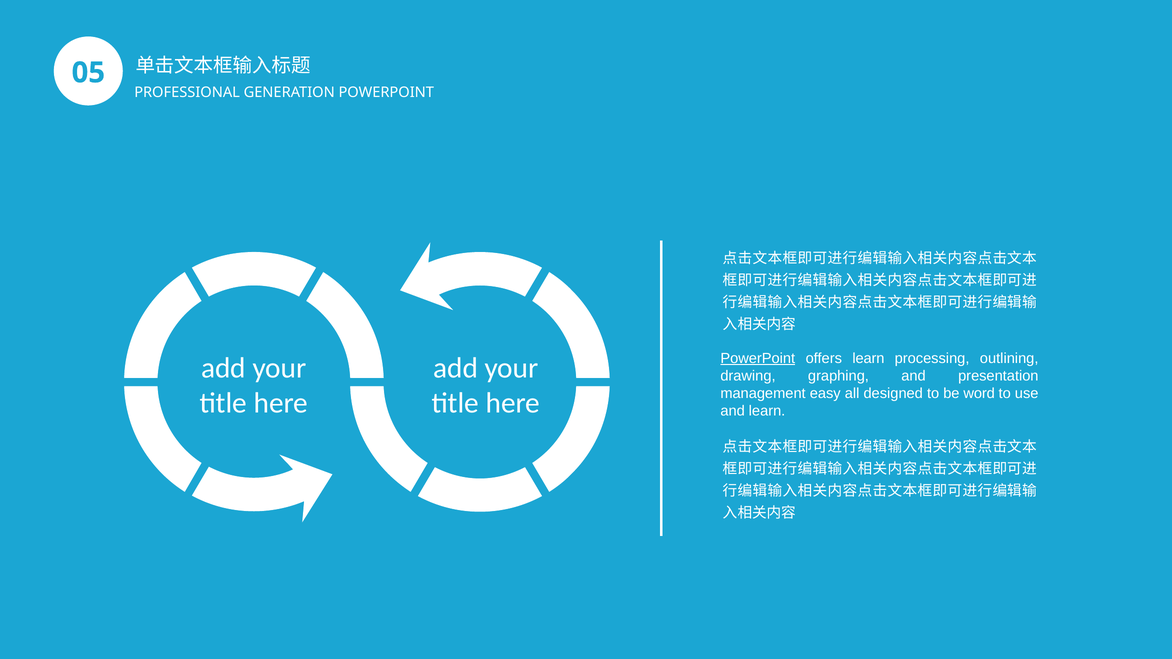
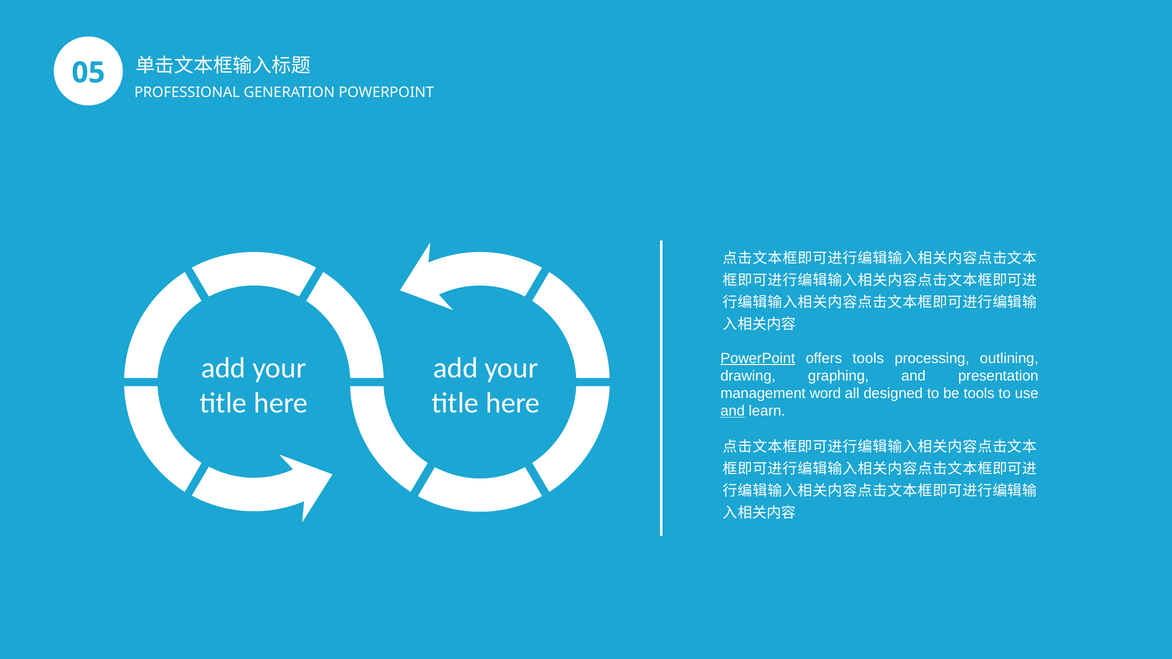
offers learn: learn -> tools (868, 358)
easy: easy -> word (825, 394)
be word: word -> tools (979, 394)
and underline: none -> present (733, 411)
